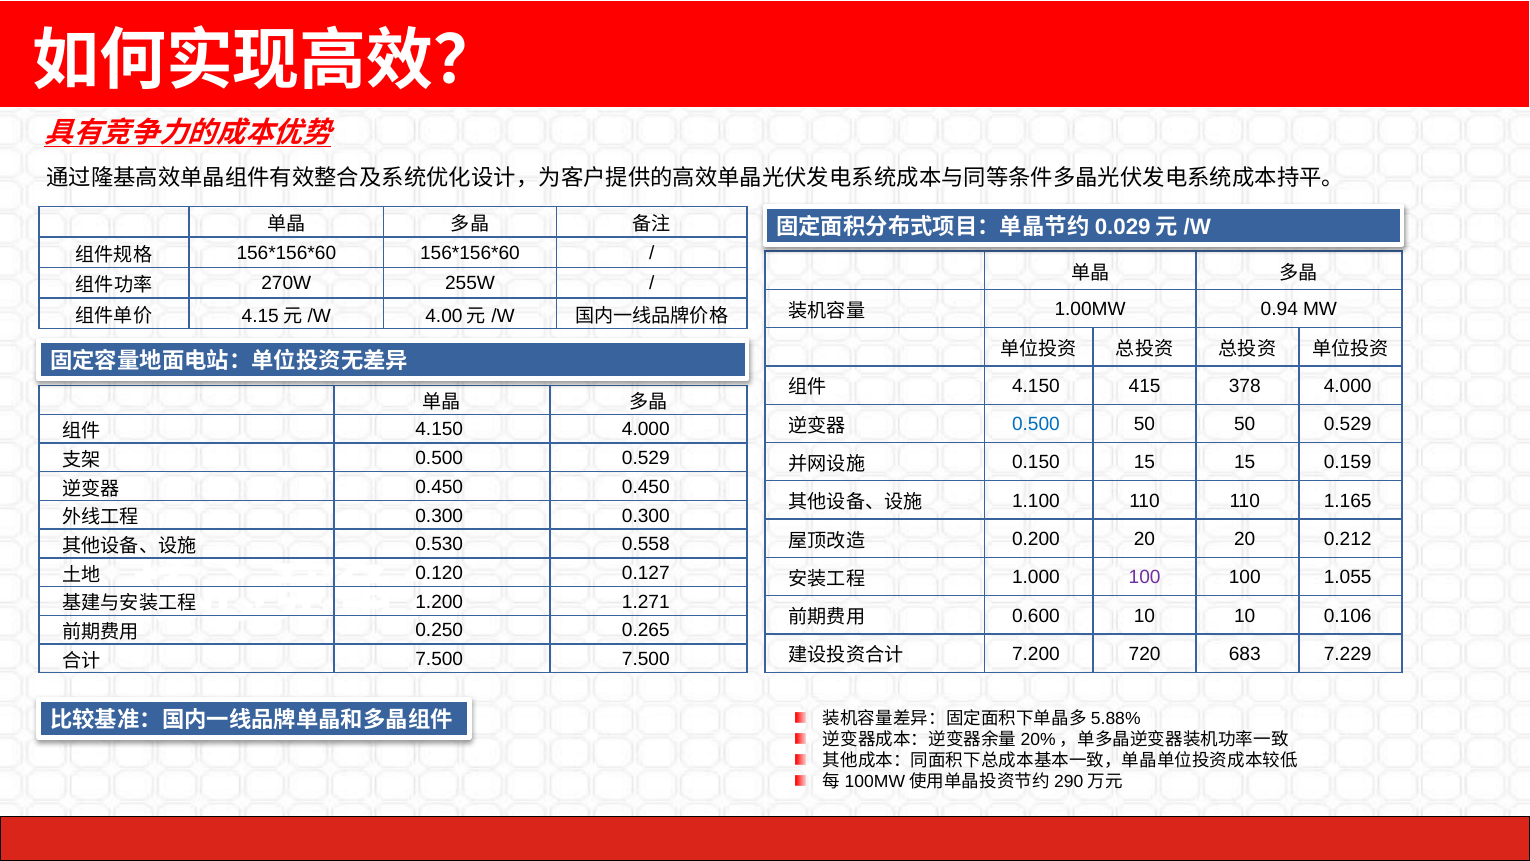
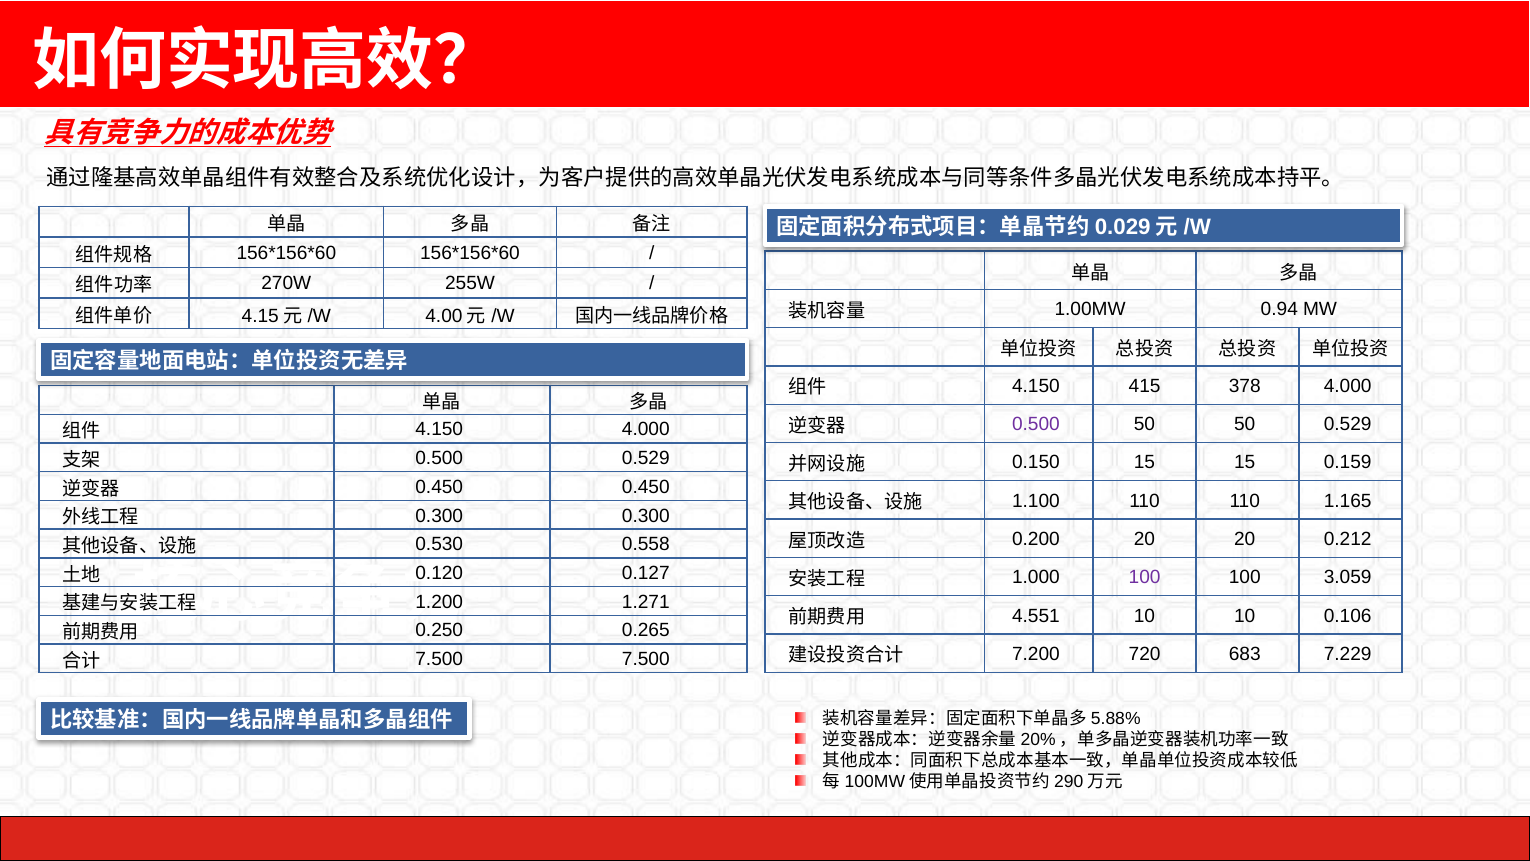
0.500 colour: blue -> purple (1036, 424)
1.055: 1.055 -> 3.059 (1348, 577)
0.600: 0.600 -> 4.551 (1036, 615)
